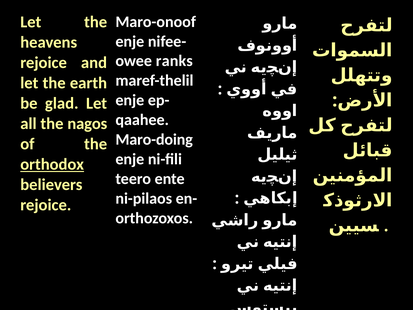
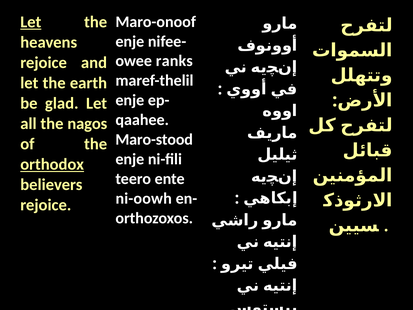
Let underline: none -> present (31, 22)
Maro-doing: Maro-doing -> Maro-stood (154, 139)
ni-pilaos: ni-pilaos -> ni-oowh (144, 198)
